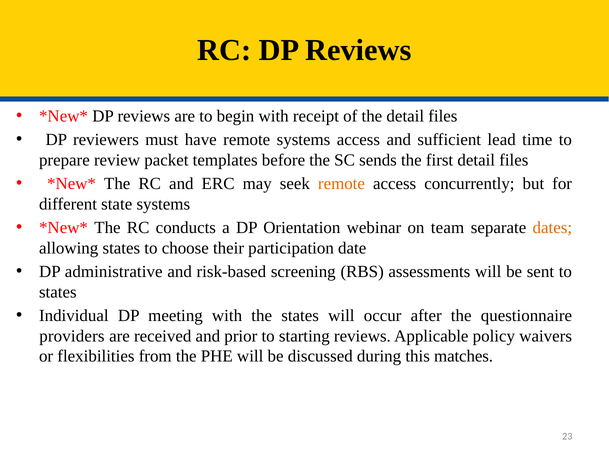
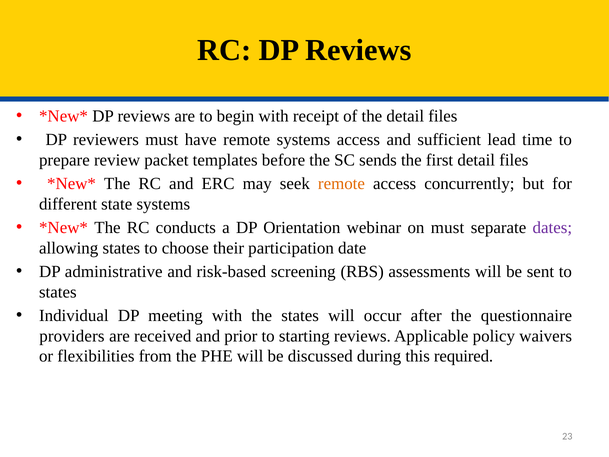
on team: team -> must (448, 228)
dates colour: orange -> purple (552, 228)
matches: matches -> required (464, 356)
